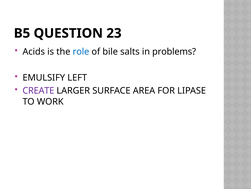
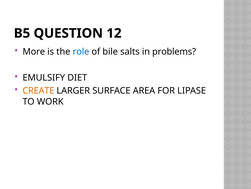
23: 23 -> 12 (114, 33)
Acids: Acids -> More (34, 51)
LEFT: LEFT -> DIET (77, 77)
CREATE colour: purple -> orange (38, 90)
